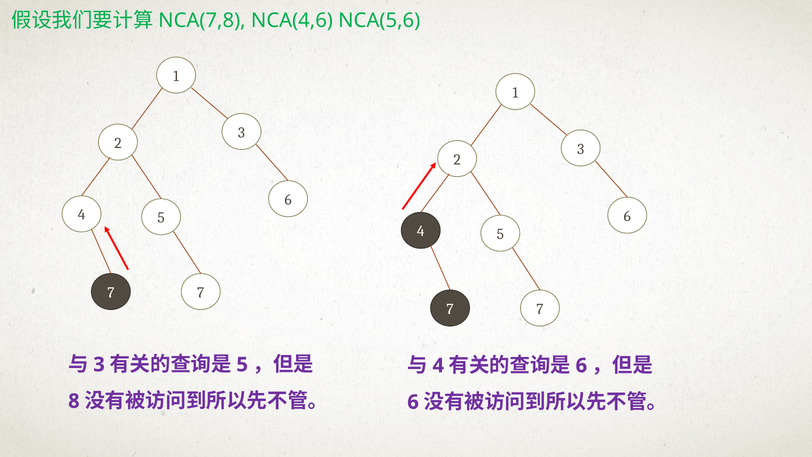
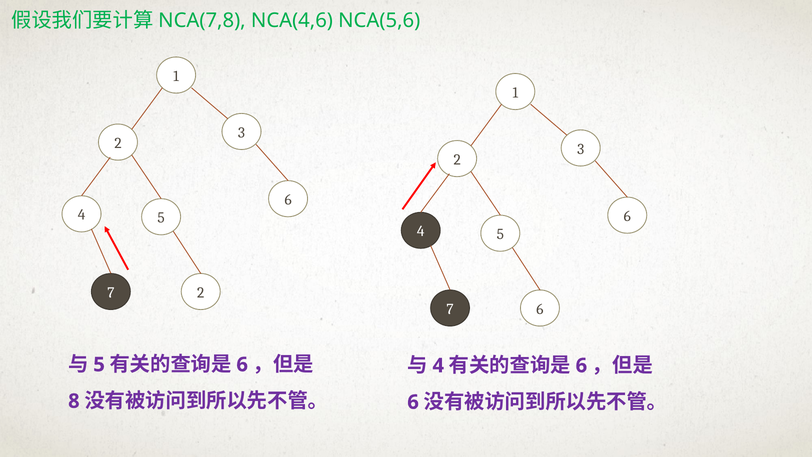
7: 7 -> 2 (201, 292)
7: 7 -> 6 (540, 309)
3: 3 -> 5 (99, 364)
5: 5 -> 6 (242, 364)
